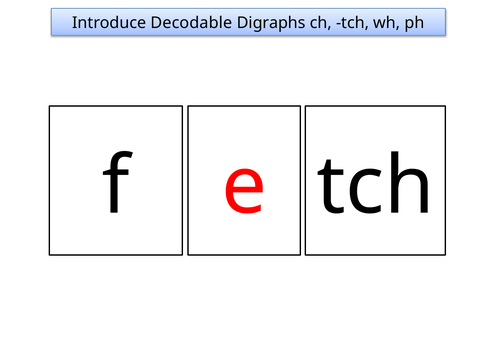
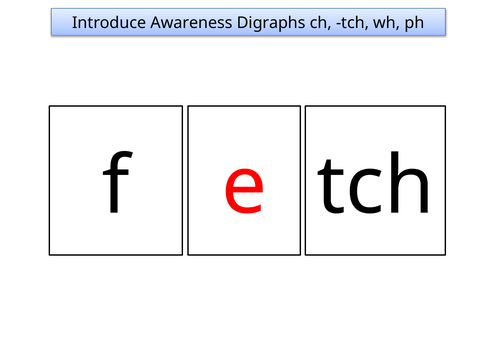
Decodable: Decodable -> Awareness (192, 23)
